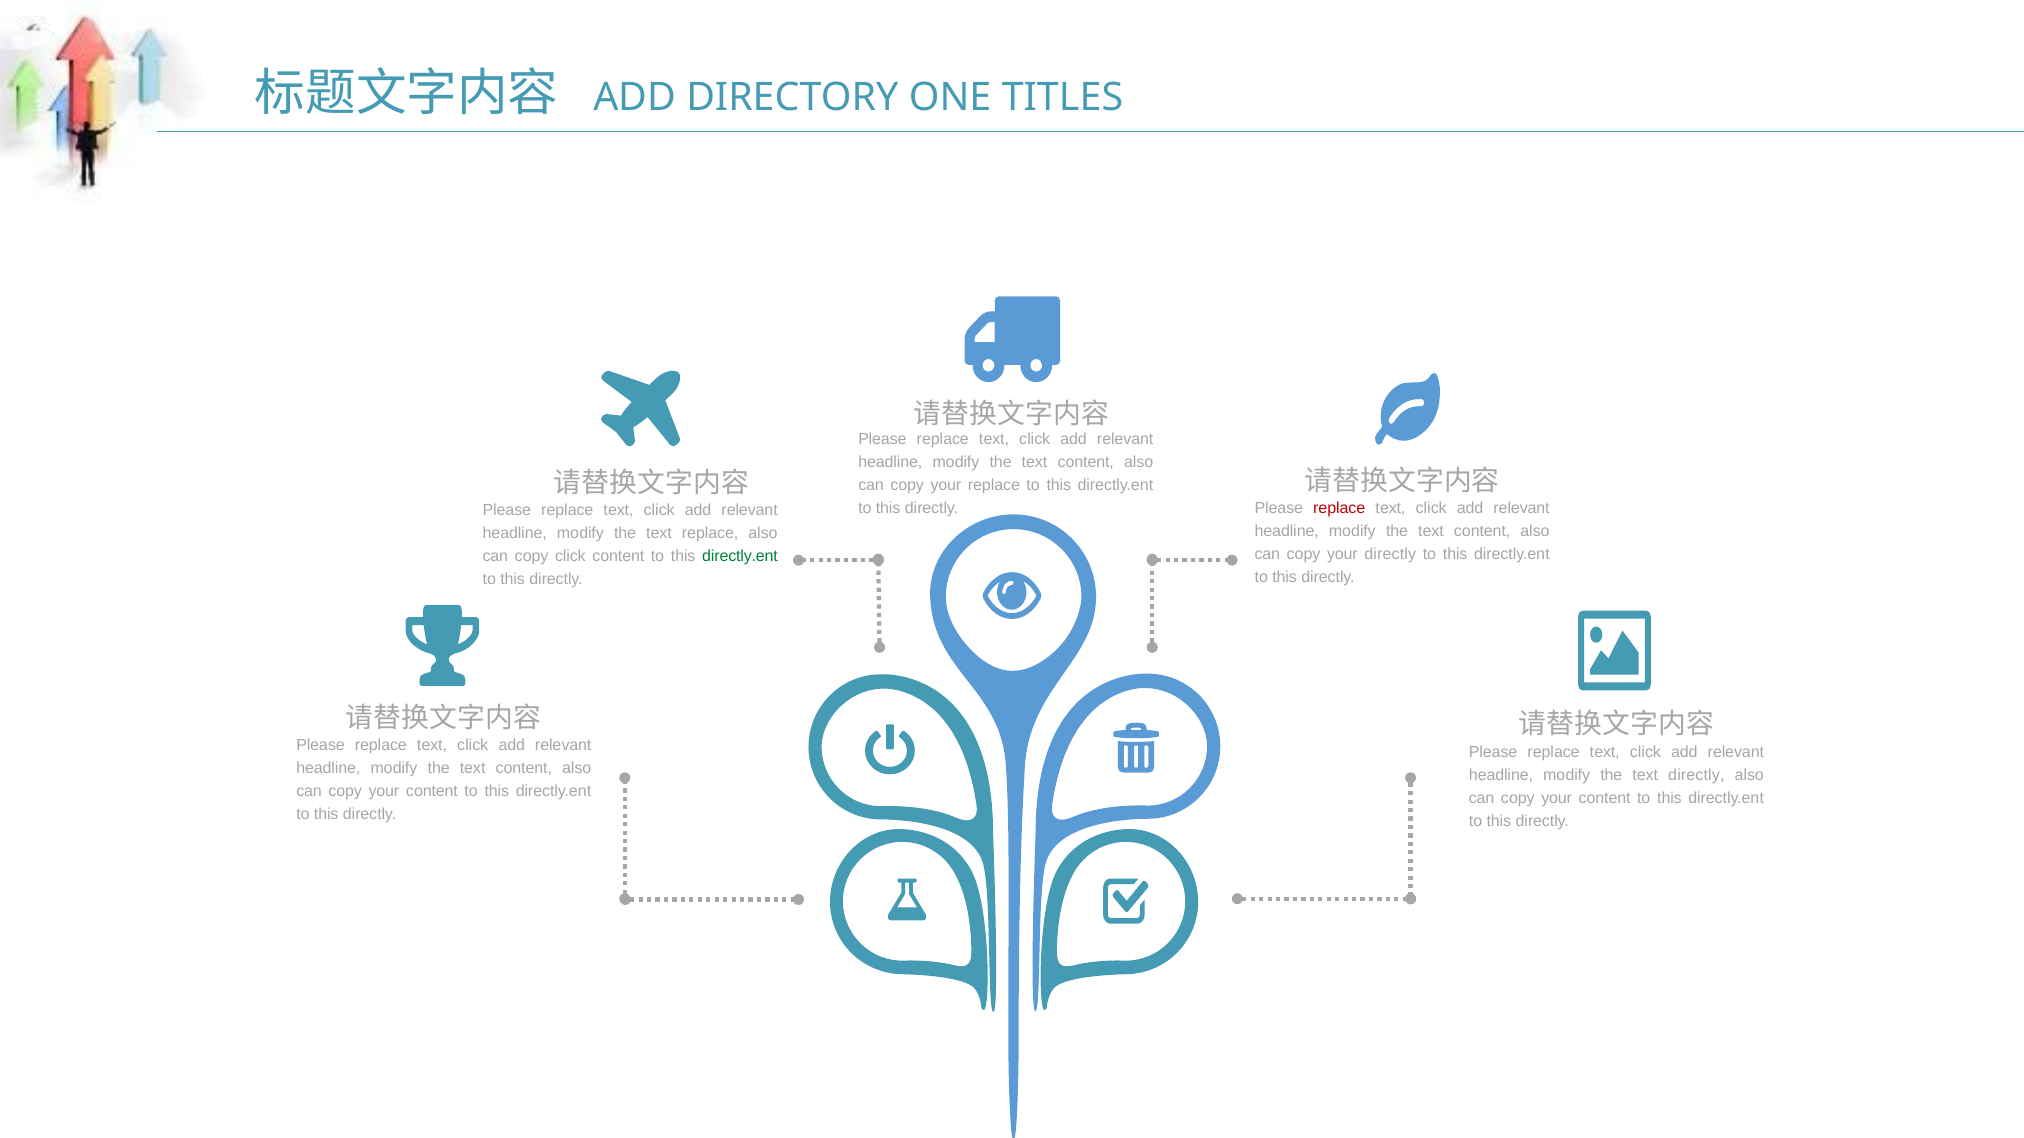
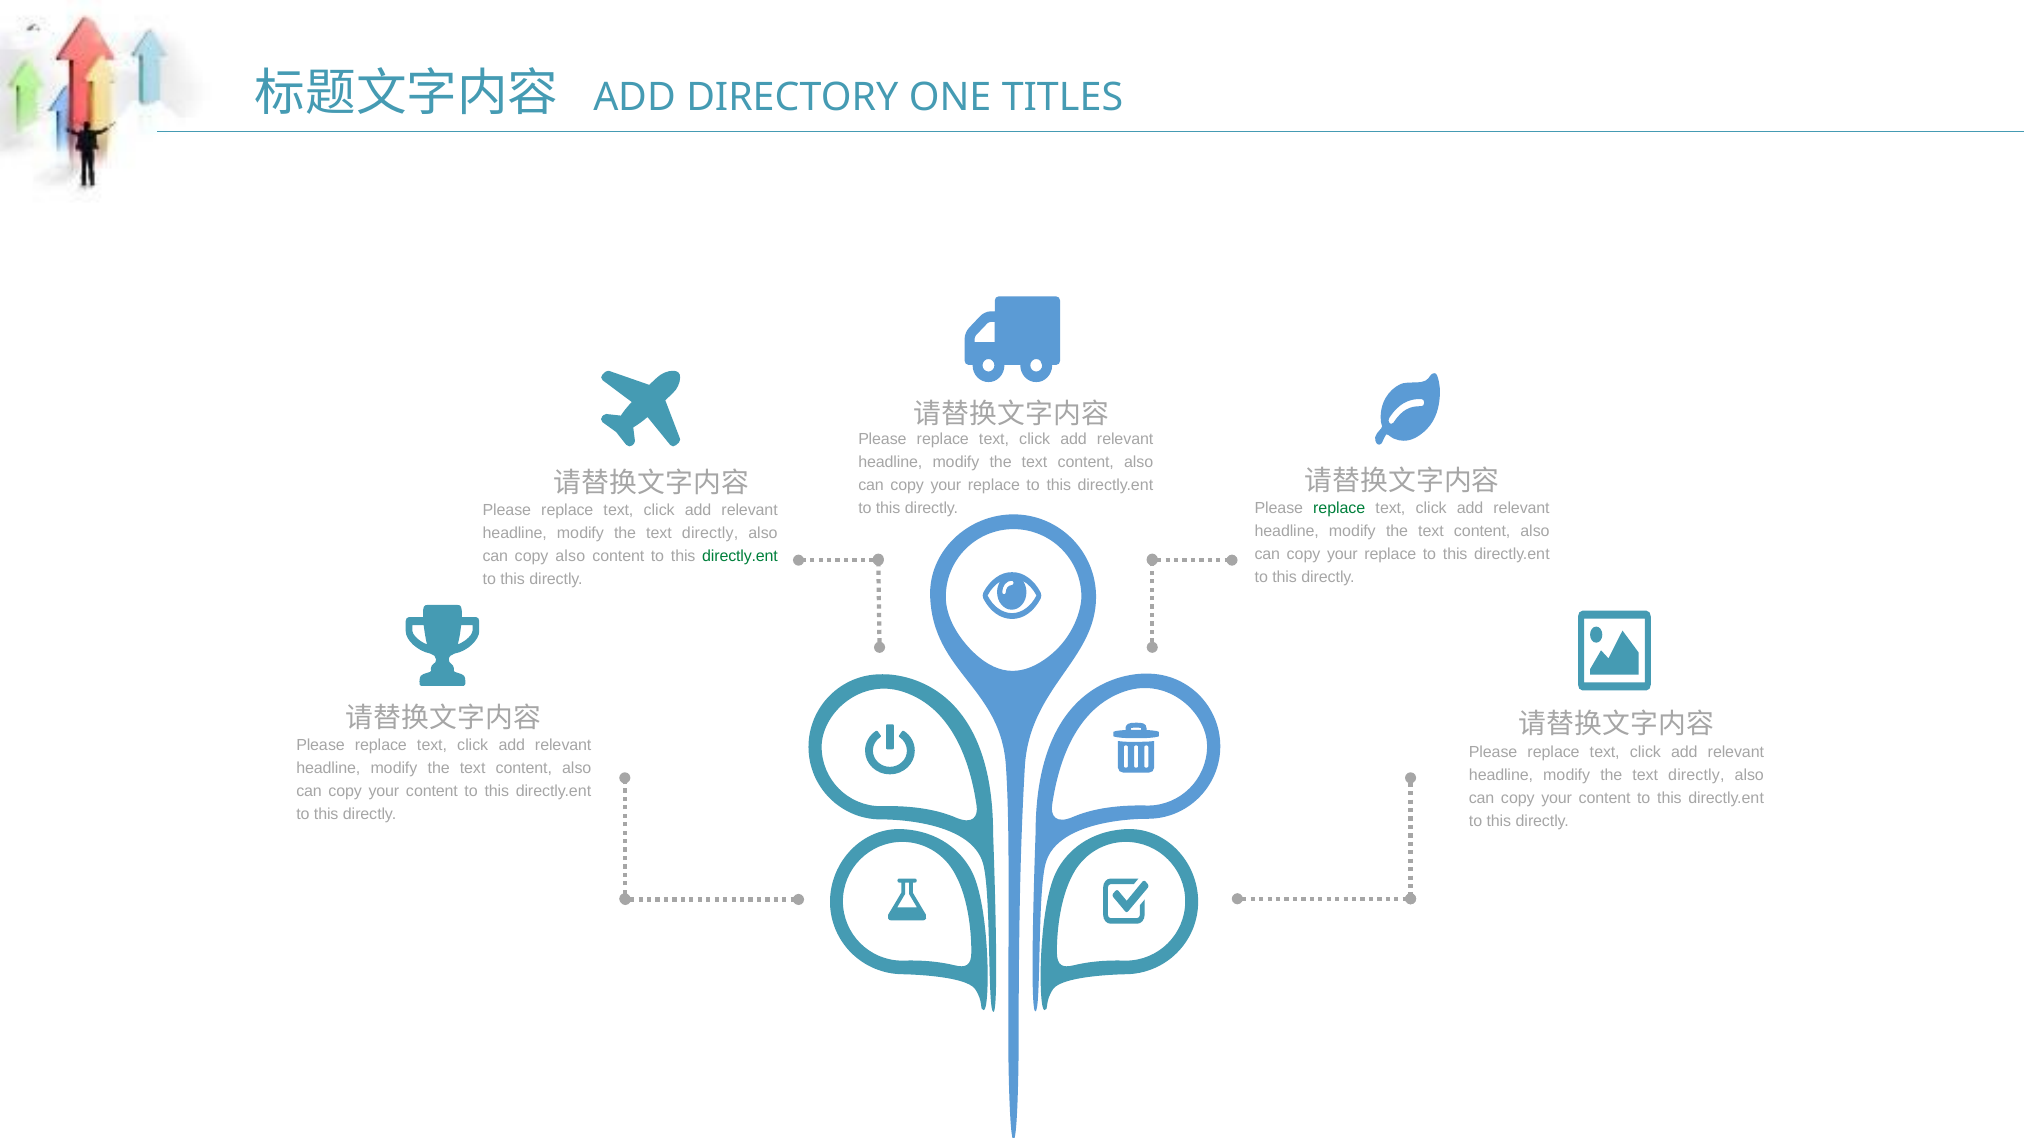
replace colour: red -> green (1339, 509)
replace: replace -> directly (710, 534)
directly: directly -> replace (1390, 555)
copy click: click -> also (570, 557)
